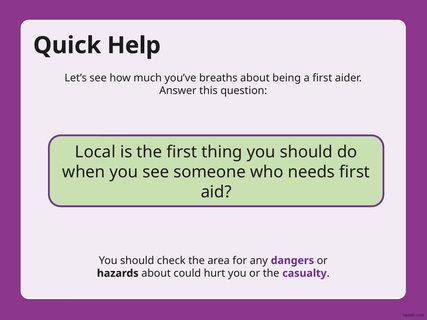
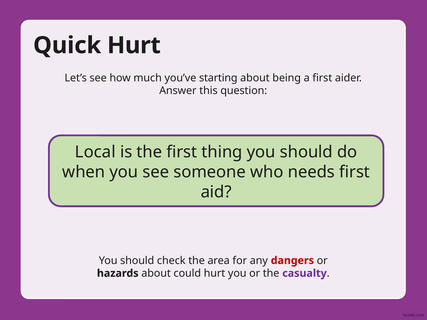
Quick Help: Help -> Hurt (134, 45)
breaths: breaths -> starting (218, 78)
dangers colour: purple -> red (292, 261)
